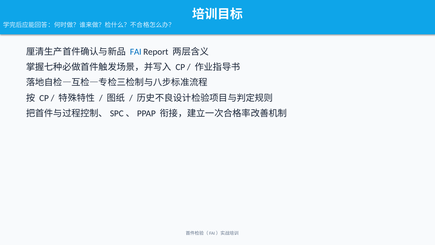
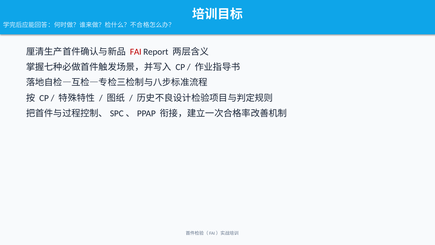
FAI colour: blue -> red (136, 52)
